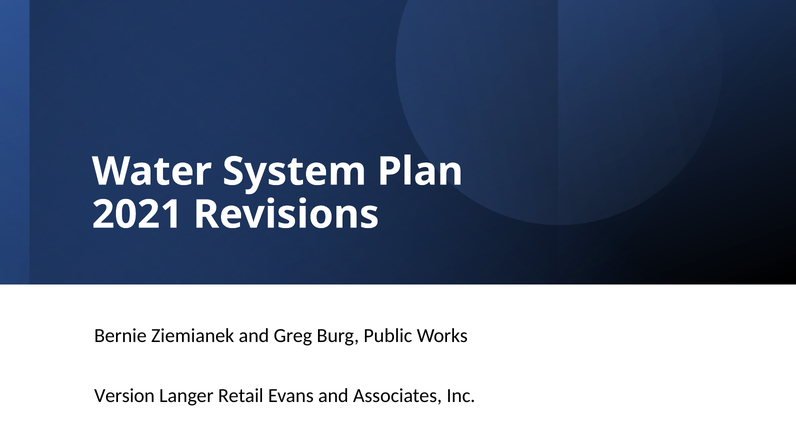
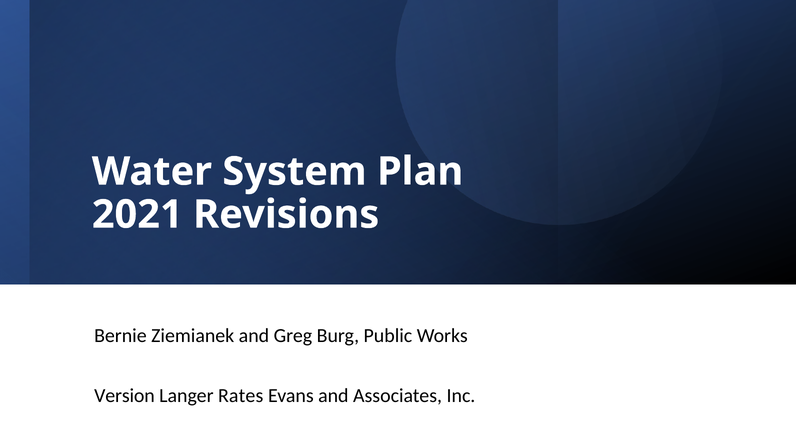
Retail: Retail -> Rates (241, 395)
